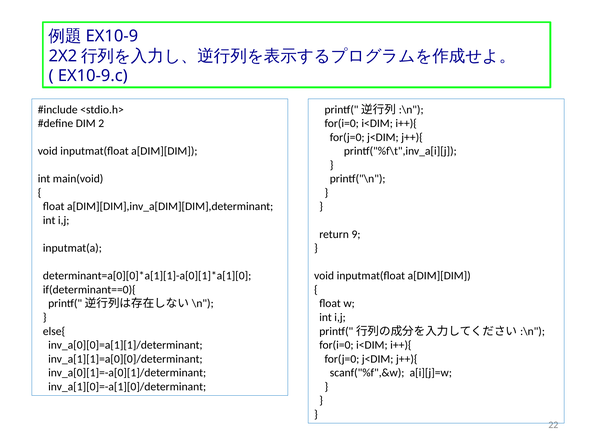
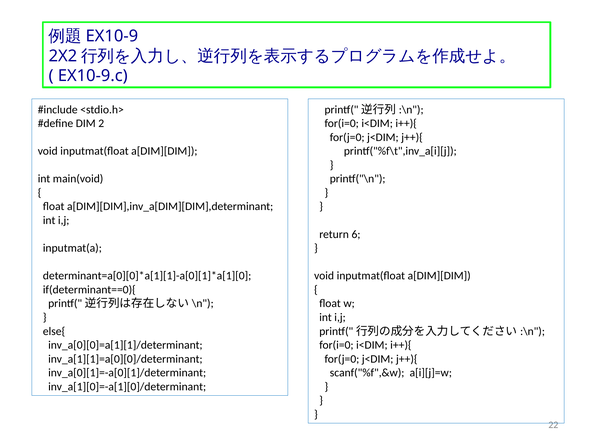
9: 9 -> 6 (356, 234)
